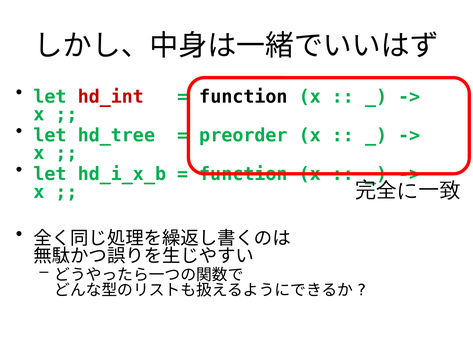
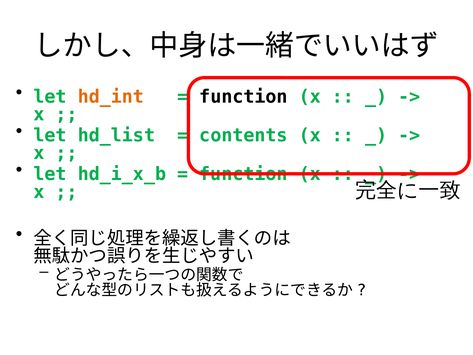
hd_int colour: red -> orange (111, 97)
hd_tree: hd_tree -> hd_list (116, 135)
preorder: preorder -> contents (244, 135)
